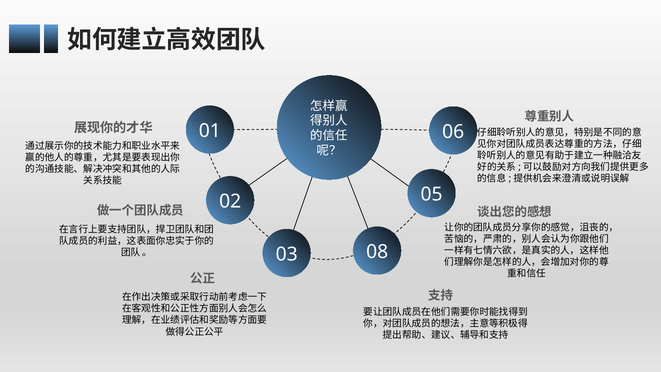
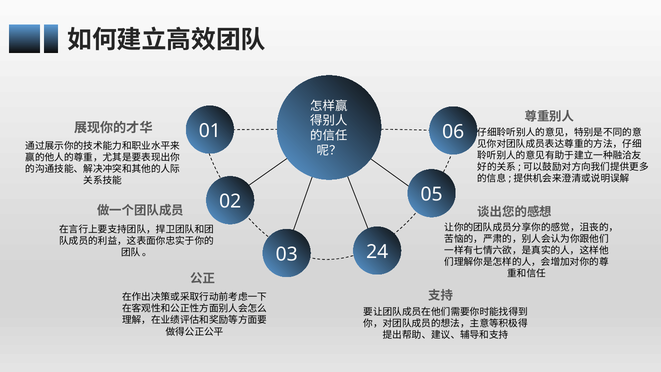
08: 08 -> 24 (377, 252)
